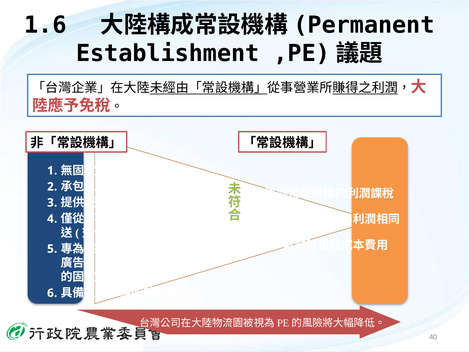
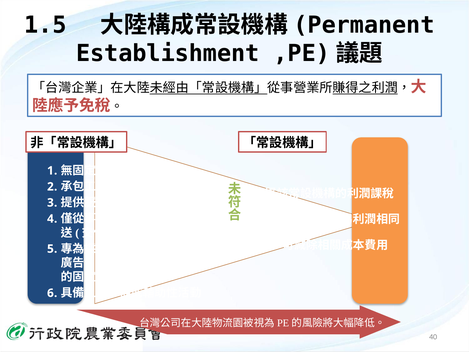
1.6: 1.6 -> 1.5 (45, 25)
